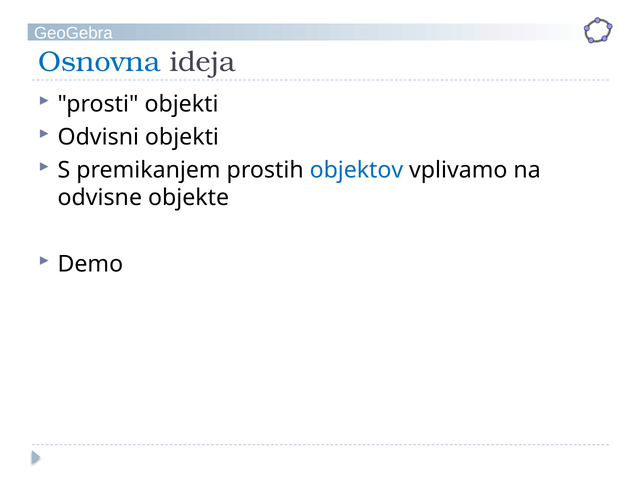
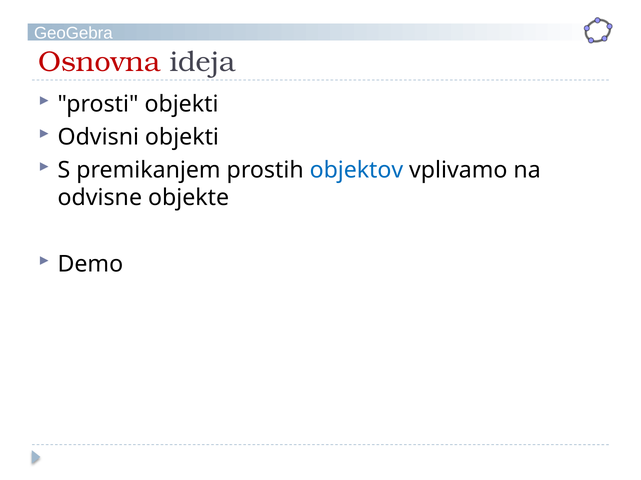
Osnovna colour: blue -> red (100, 62)
